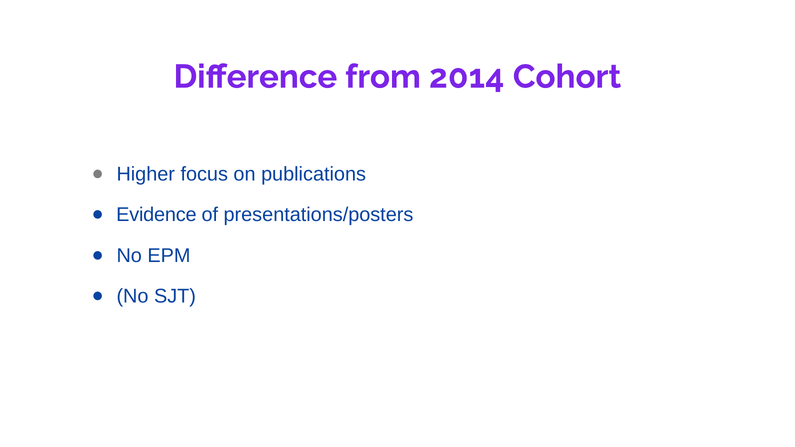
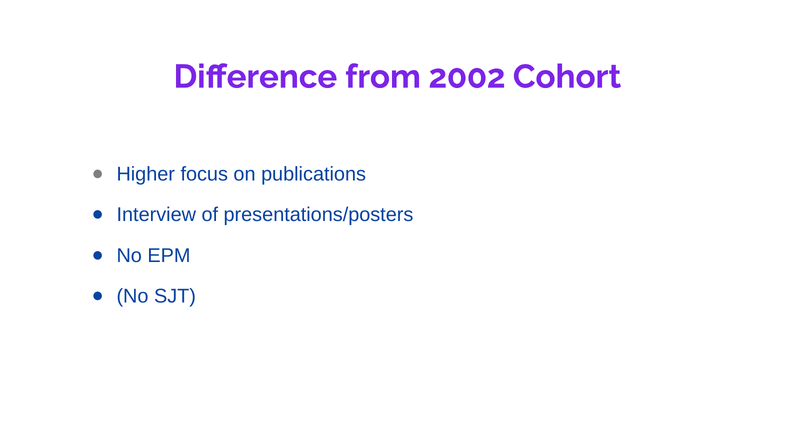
2014: 2014 -> 2002 (467, 77)
Evidence: Evidence -> Interview (156, 215)
